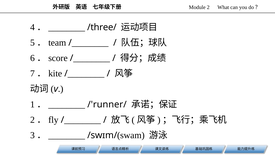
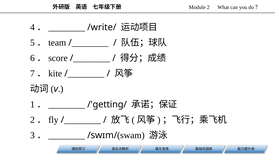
/three/: /three/ -> /write/ (102, 27)
/'runner/: /'runner/ -> /'getting/ (107, 104)
